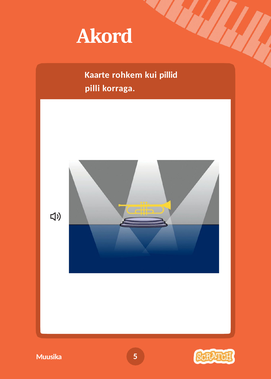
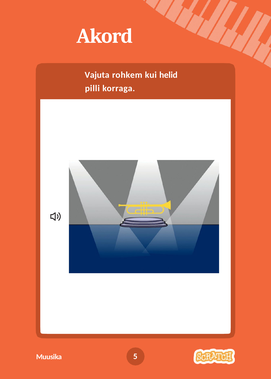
Kaarte: Kaarte -> Vajuta (97, 75)
pillid: pillid -> helid (168, 75)
